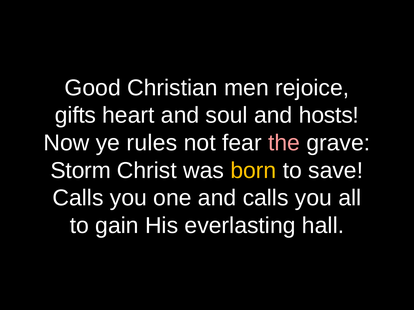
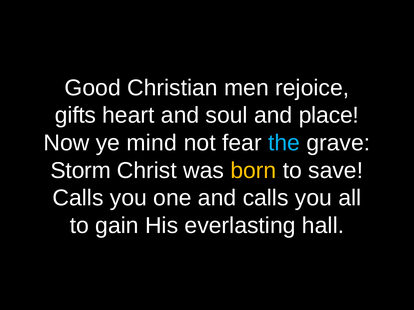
hosts: hosts -> place (329, 116)
rules: rules -> mind (152, 143)
the colour: pink -> light blue (284, 143)
